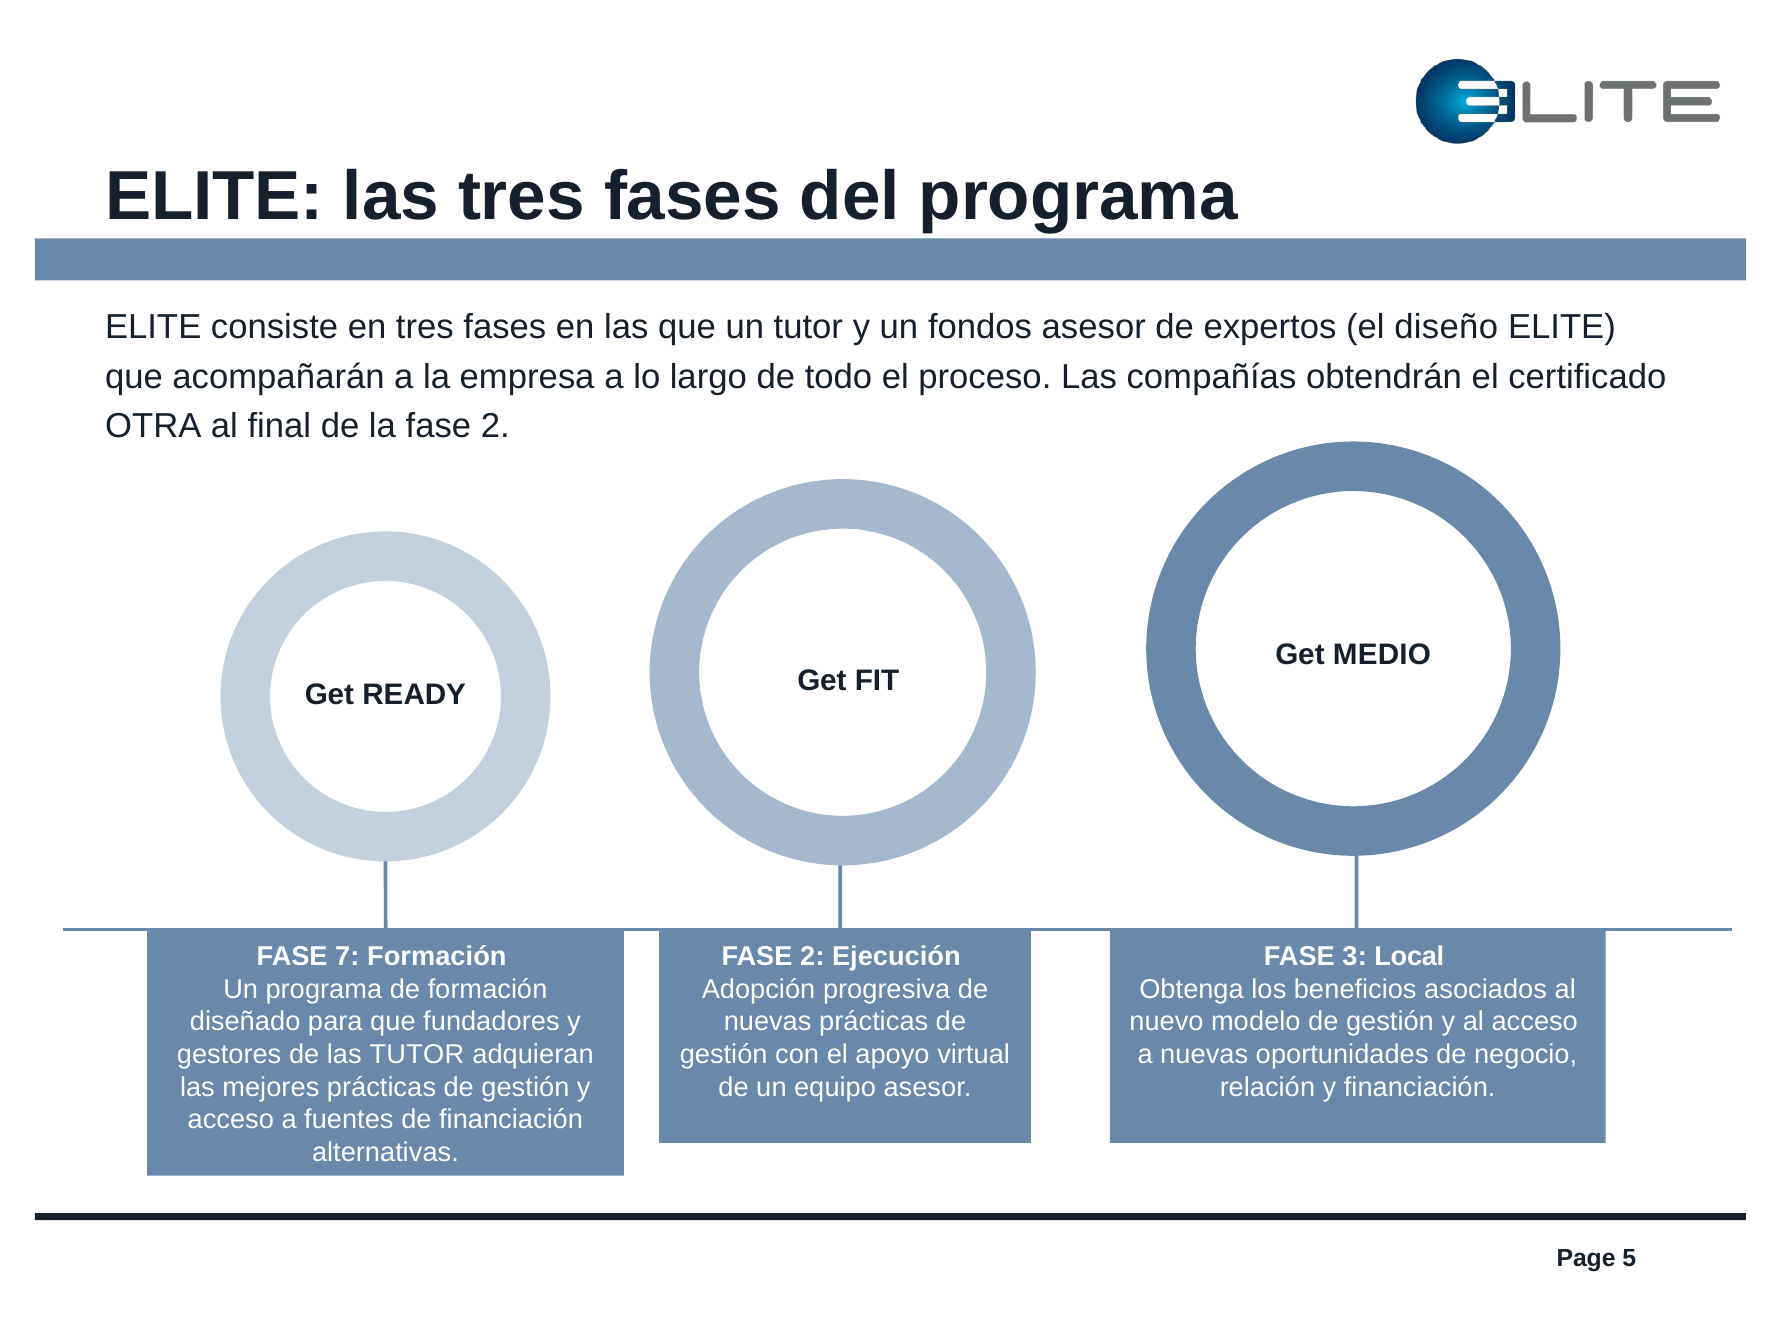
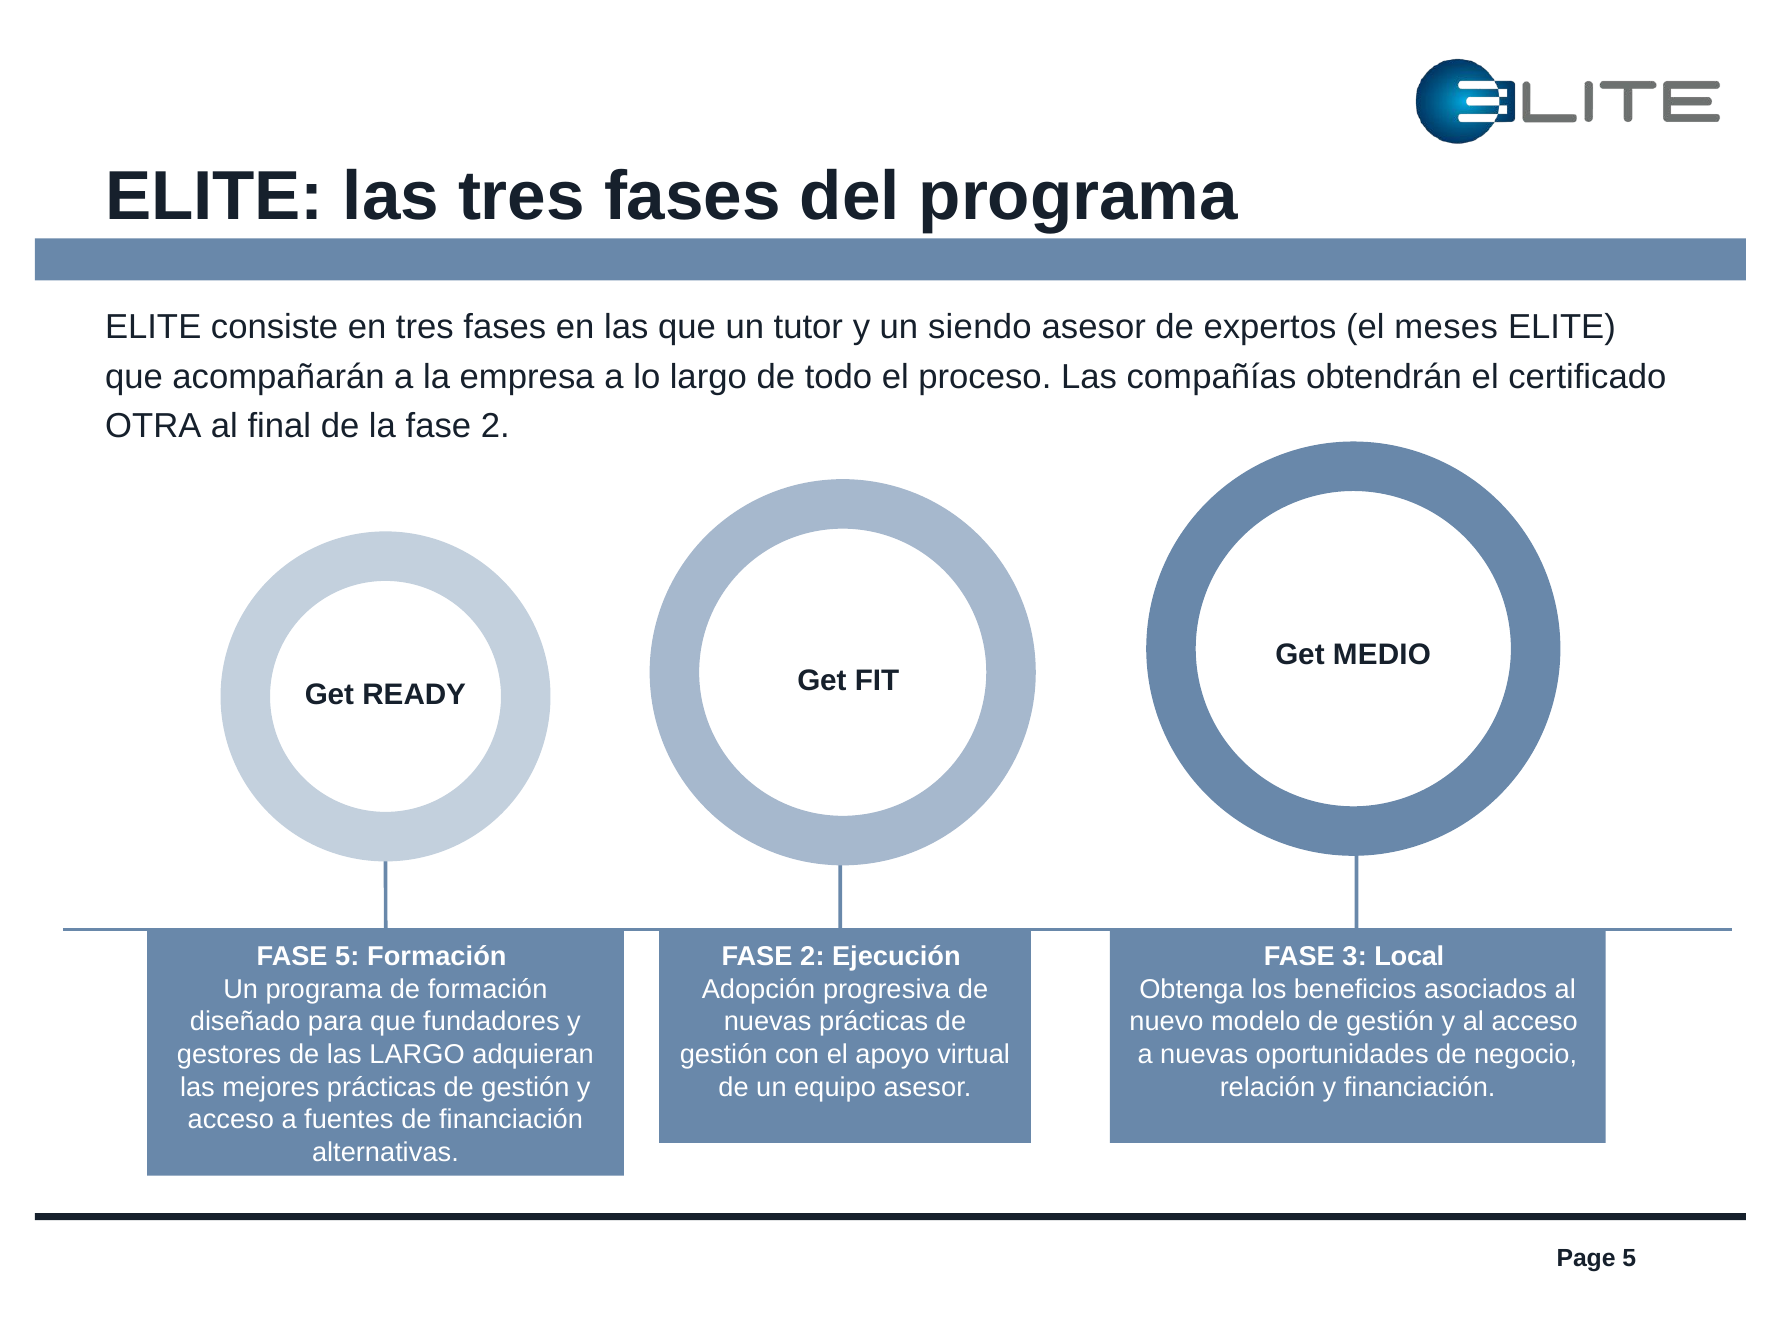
fondos: fondos -> siendo (980, 327)
diseño: diseño -> meses (1446, 327)
FASE 7: 7 -> 5 (347, 956)
las TUTOR: TUTOR -> LARGO (417, 1054)
